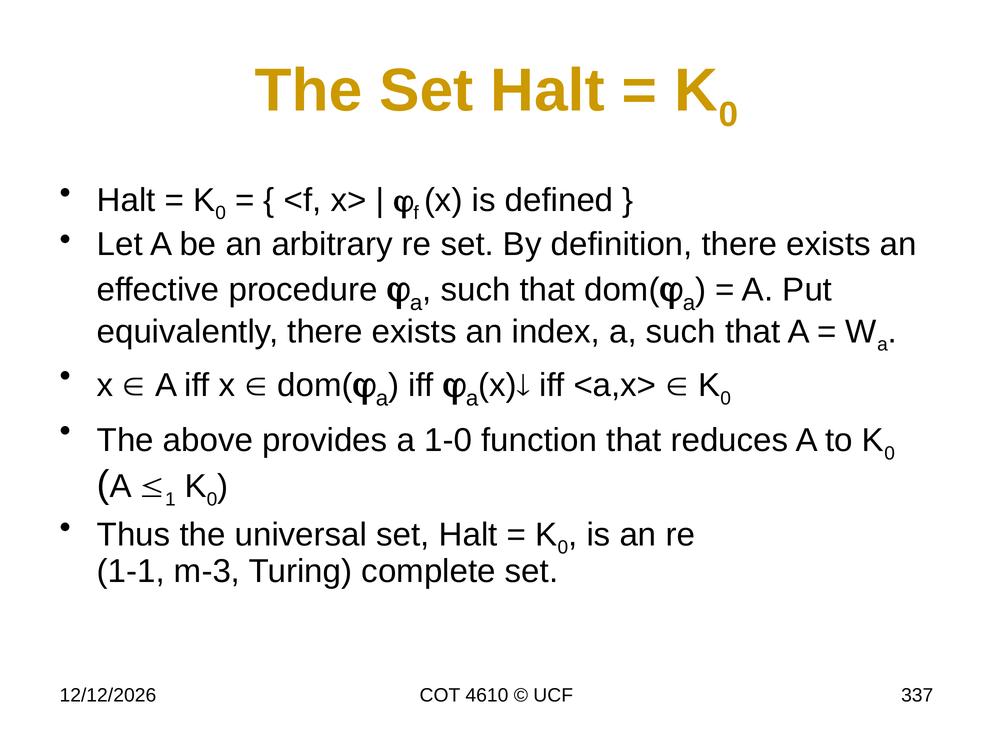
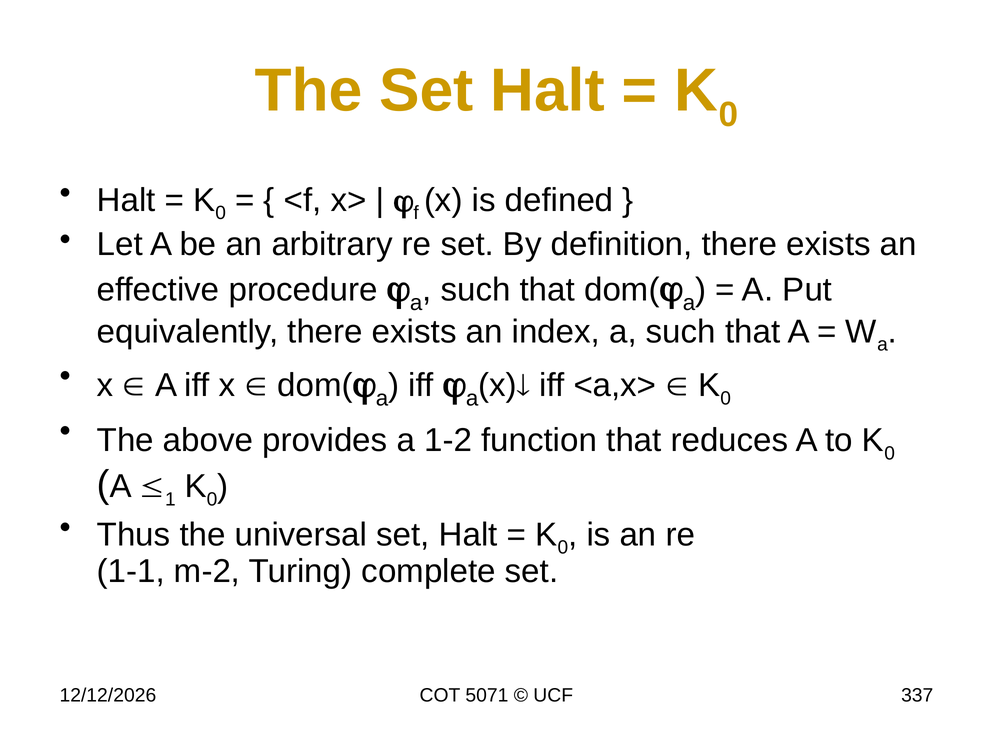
1-0: 1-0 -> 1-2 (448, 441)
m-3: m-3 -> m-2 (207, 572)
4610: 4610 -> 5071 (487, 696)
